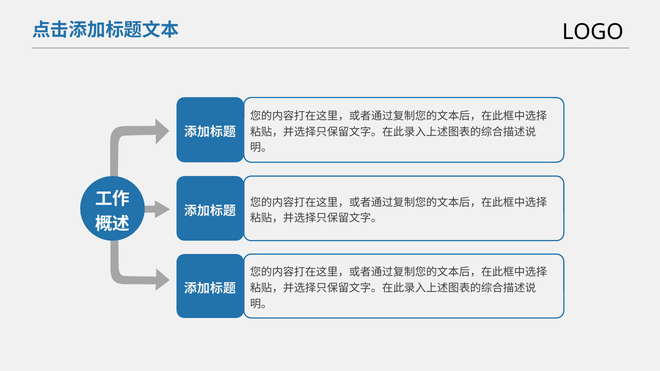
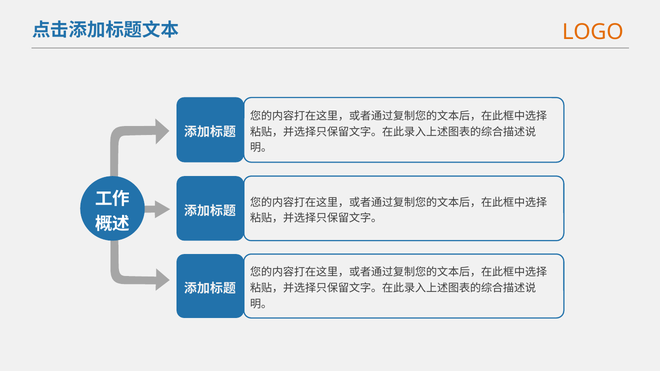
LOGO colour: black -> orange (593, 32)
